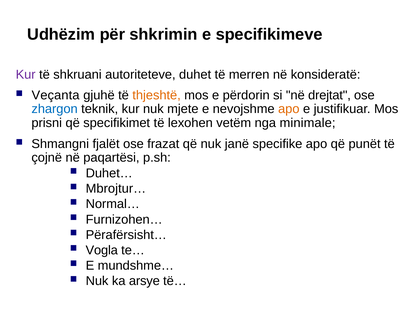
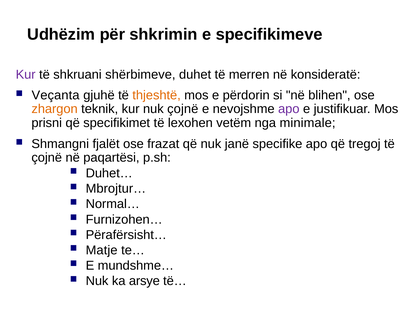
autoriteteve: autoriteteve -> shërbimeve (140, 75)
drejtat: drejtat -> blihen (329, 95)
zhargon colour: blue -> orange (55, 109)
nuk mjete: mjete -> çojnë (183, 109)
apo colour: orange -> purple (289, 109)
punët: punët -> tregoj (365, 144)
Vogla: Vogla -> Matje (102, 250)
